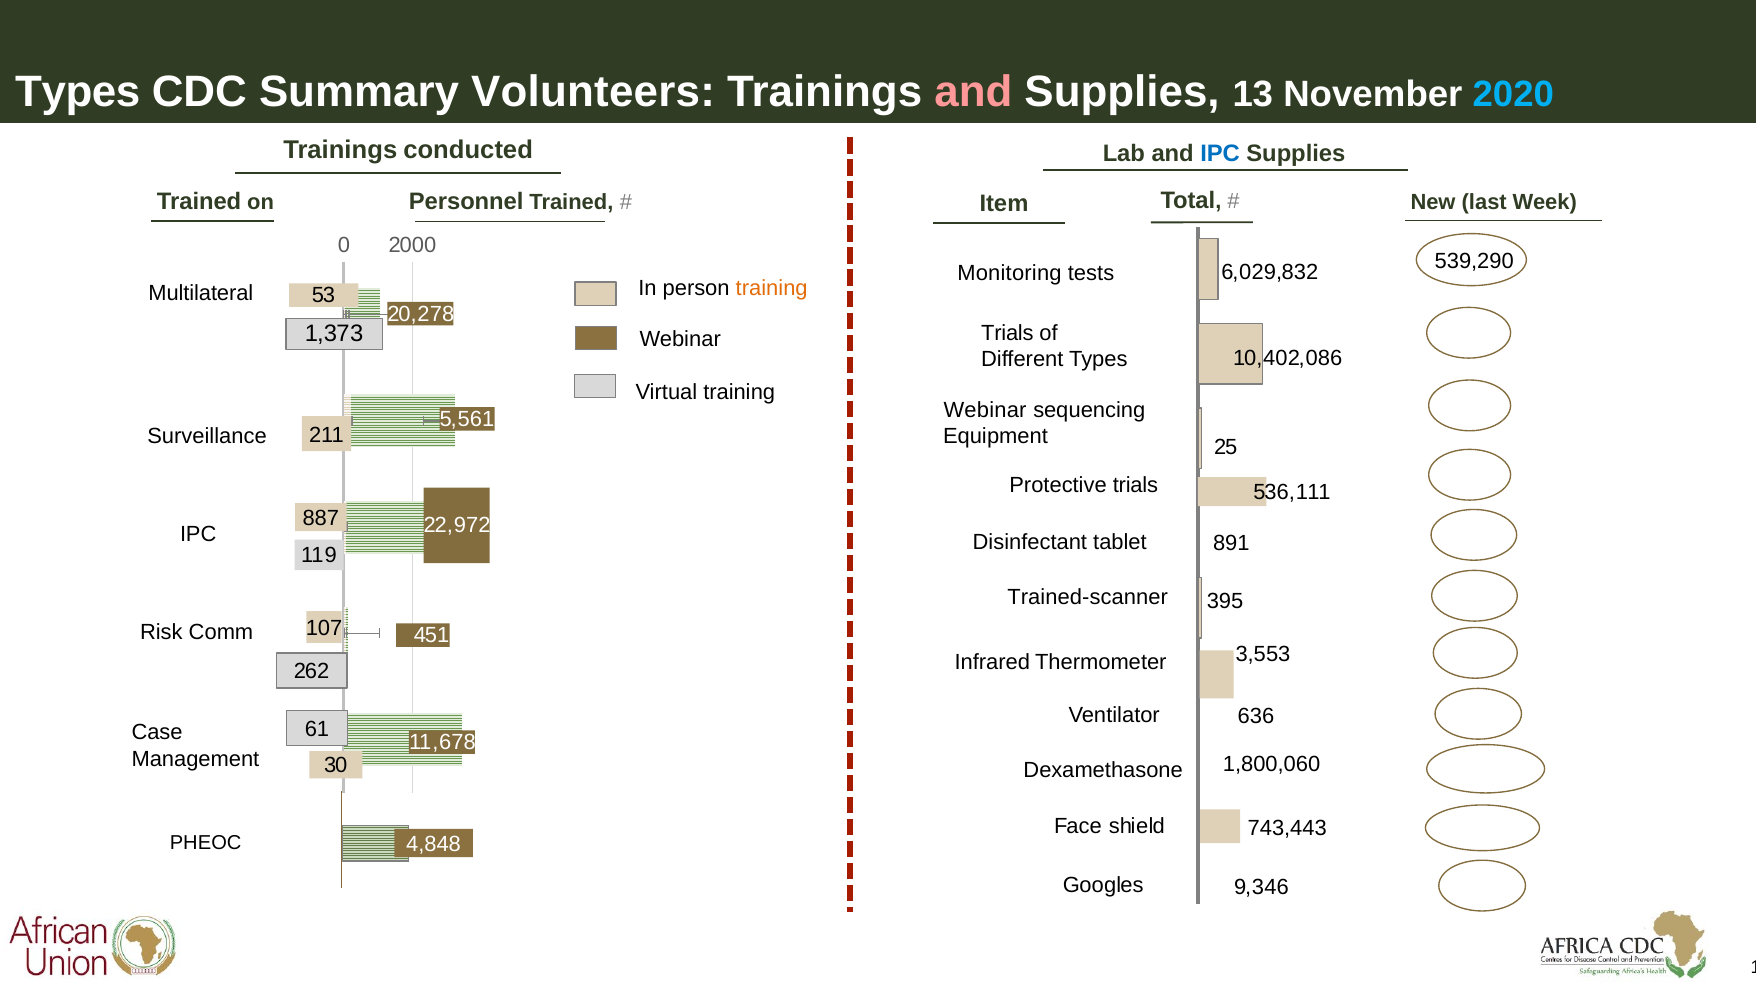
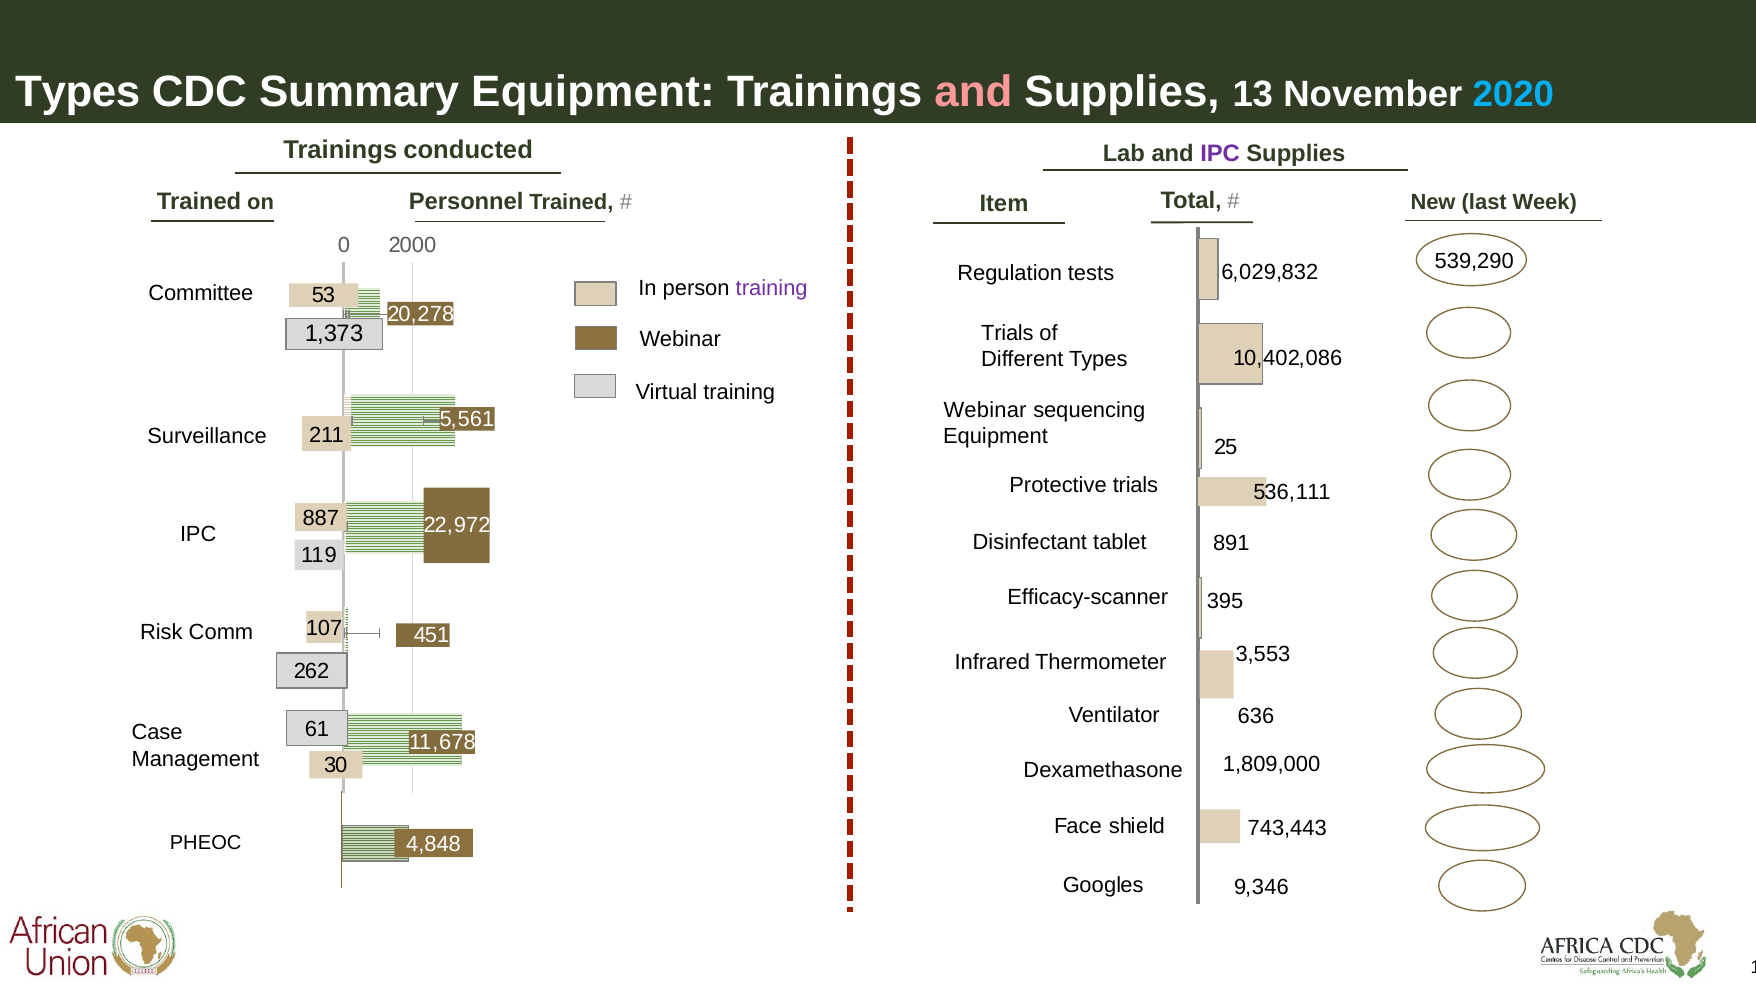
Summary Volunteers: Volunteers -> Equipment (593, 92)
IPC colour: blue -> purple (1220, 153)
Monitoring: Monitoring -> Regulation (1010, 273)
training colour: orange -> purple (772, 288)
Multilateral: Multilateral -> Committee (201, 293)
Trained-scanner: Trained-scanner -> Efficacy-scanner (1088, 597)
1,800,060: 1,800,060 -> 1,809,000 (1272, 764)
